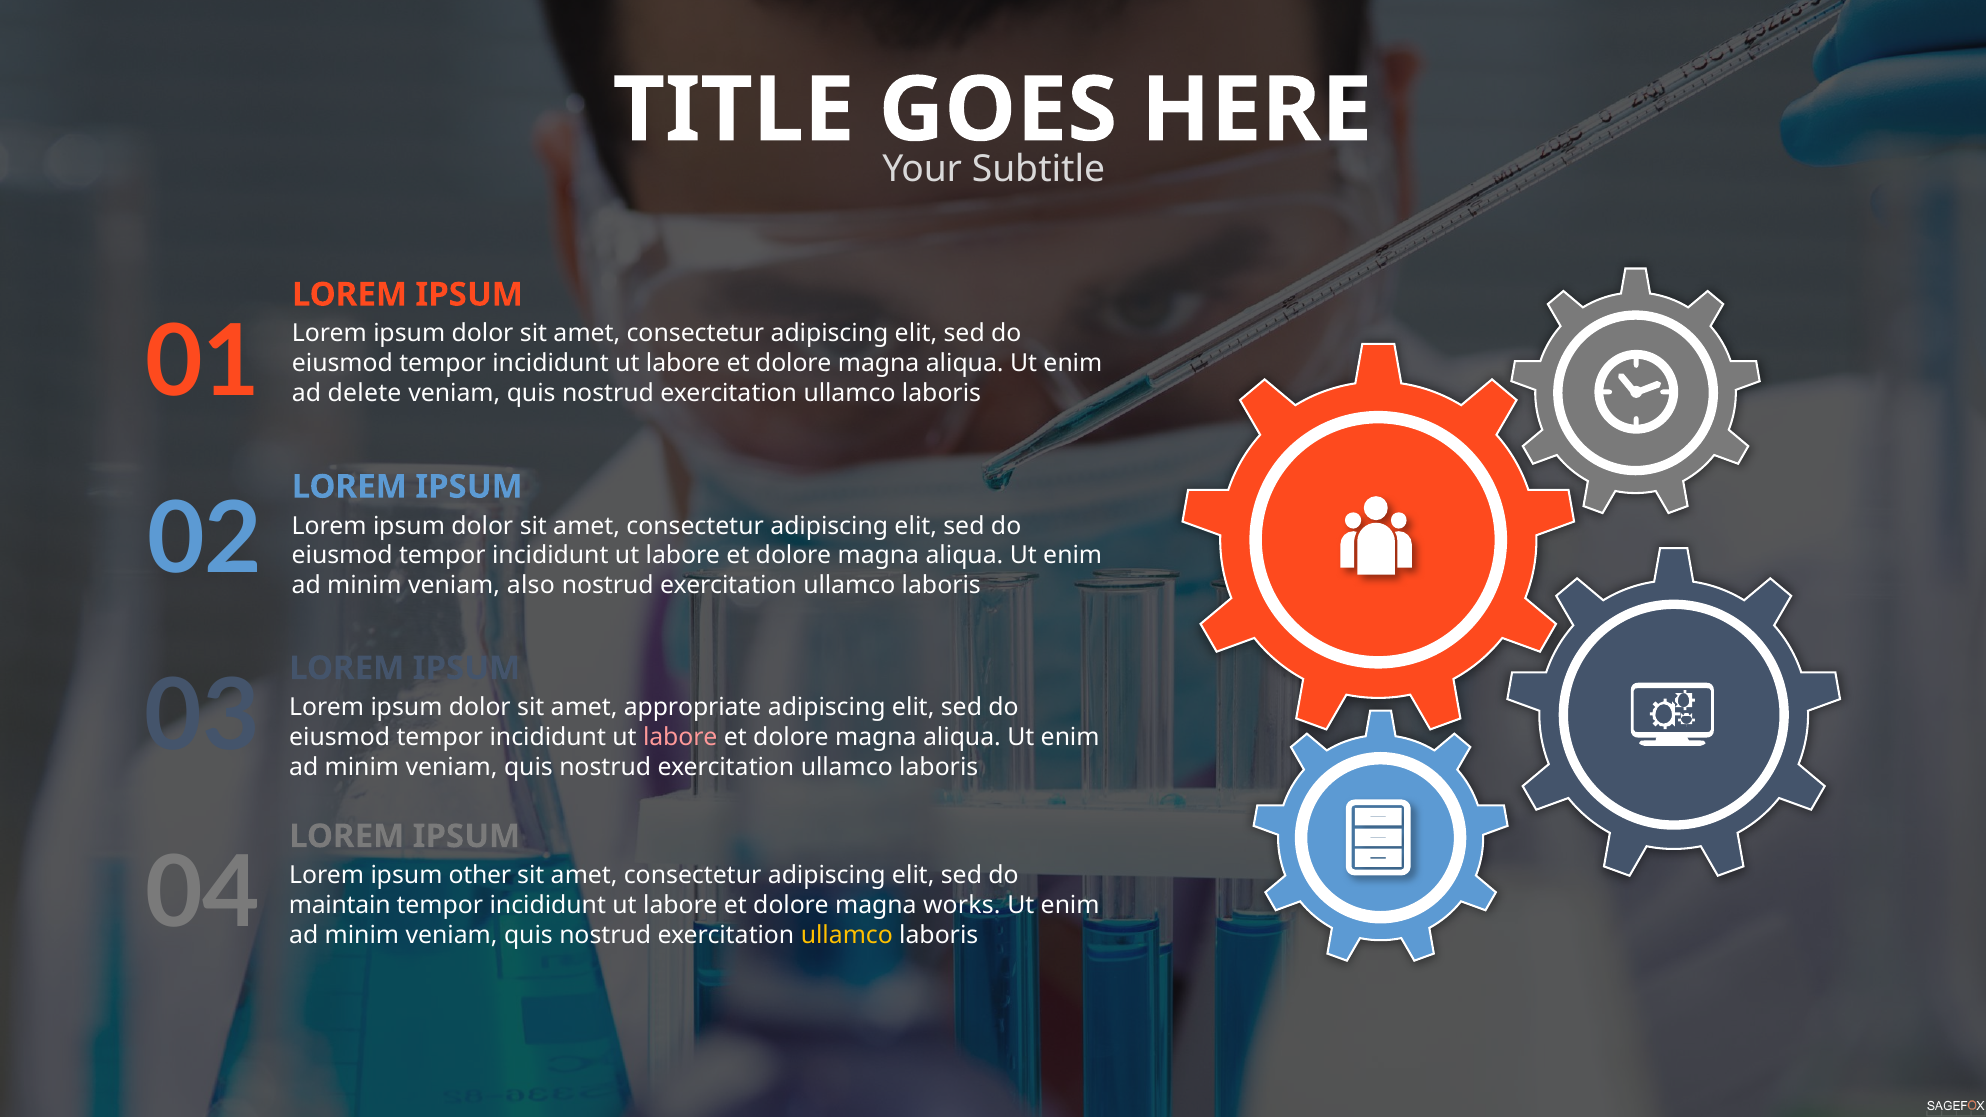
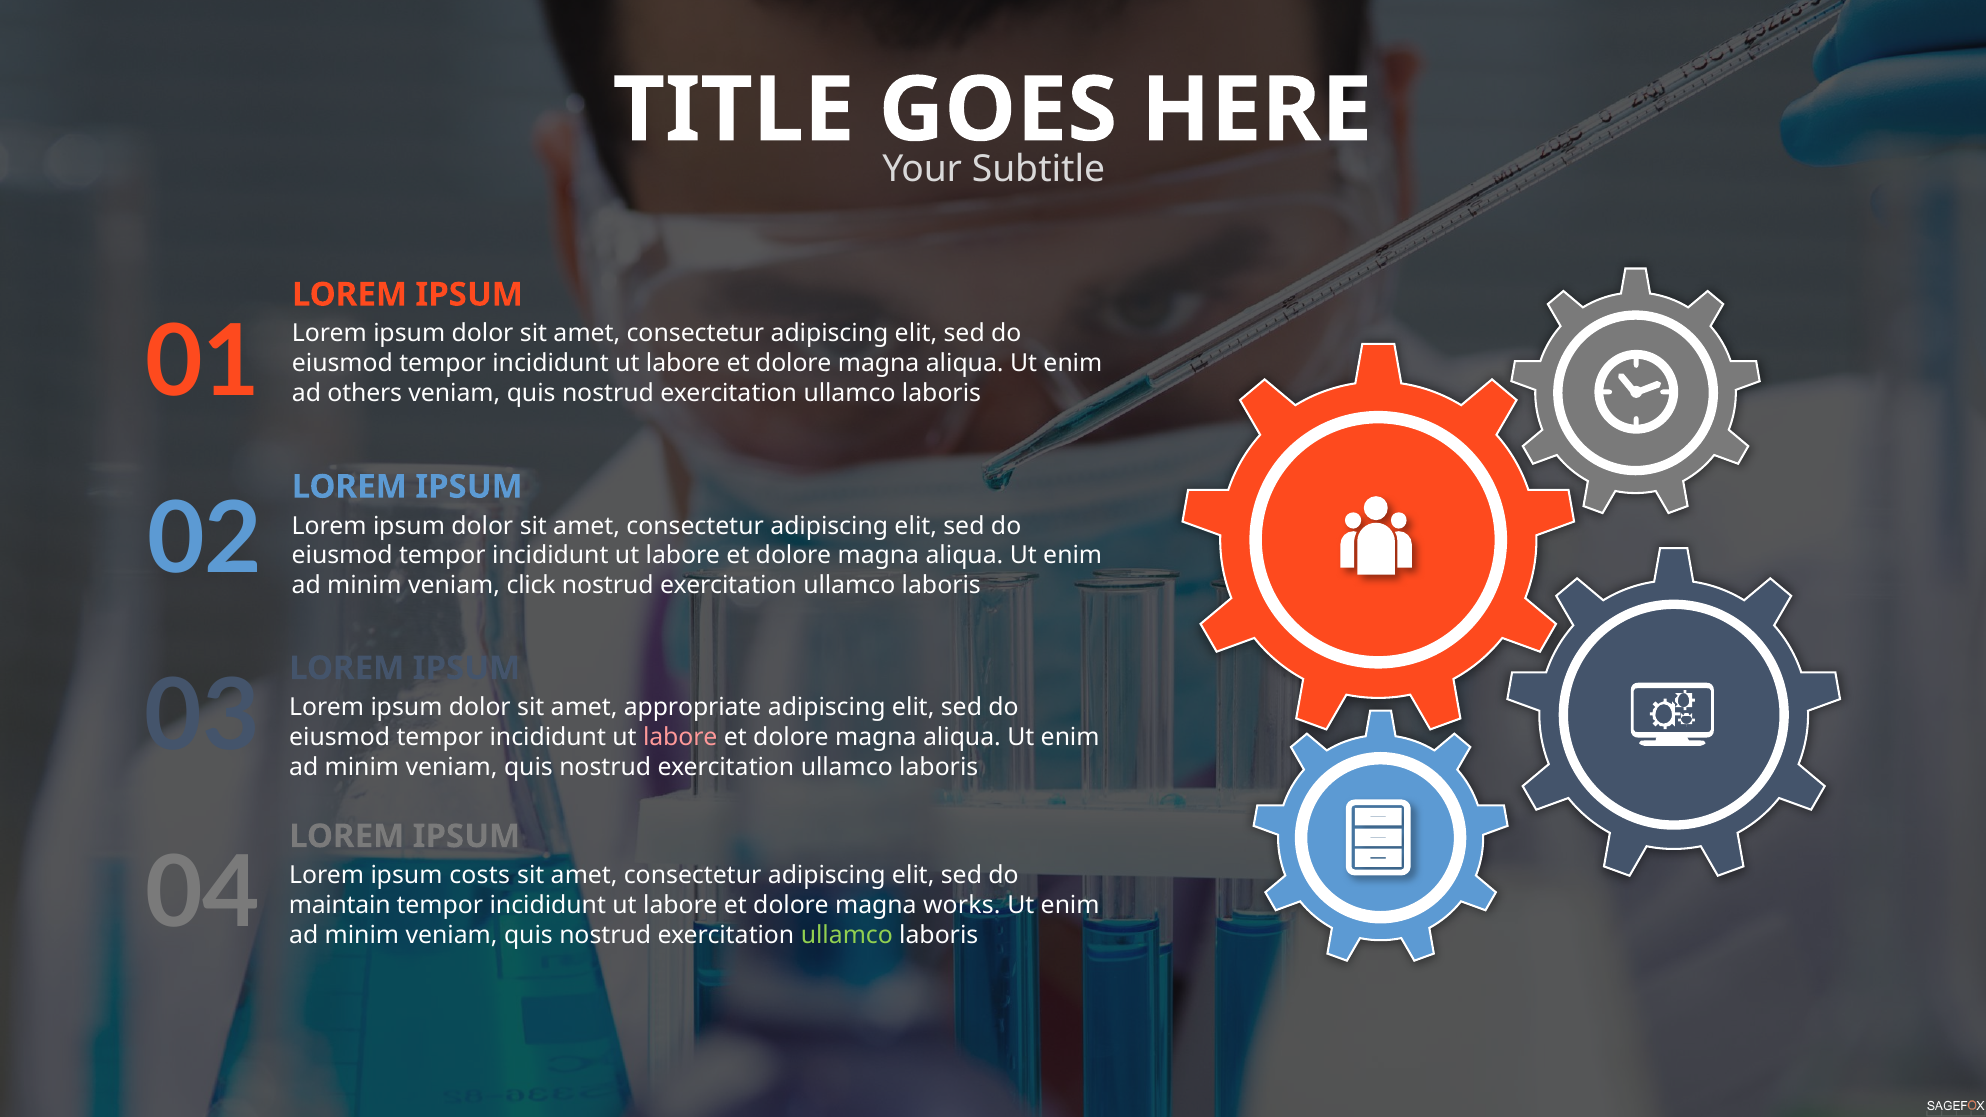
delete: delete -> others (365, 393)
also: also -> click (531, 586)
other: other -> costs (480, 876)
ullamco colour: yellow -> light green (847, 935)
